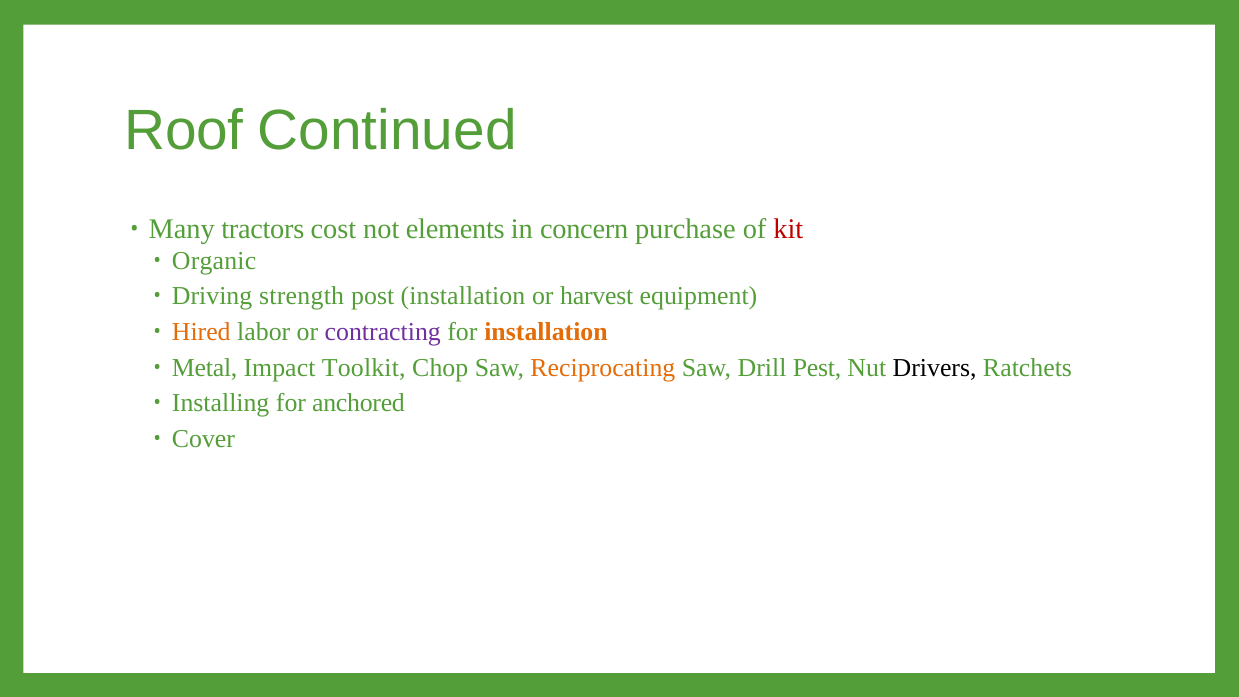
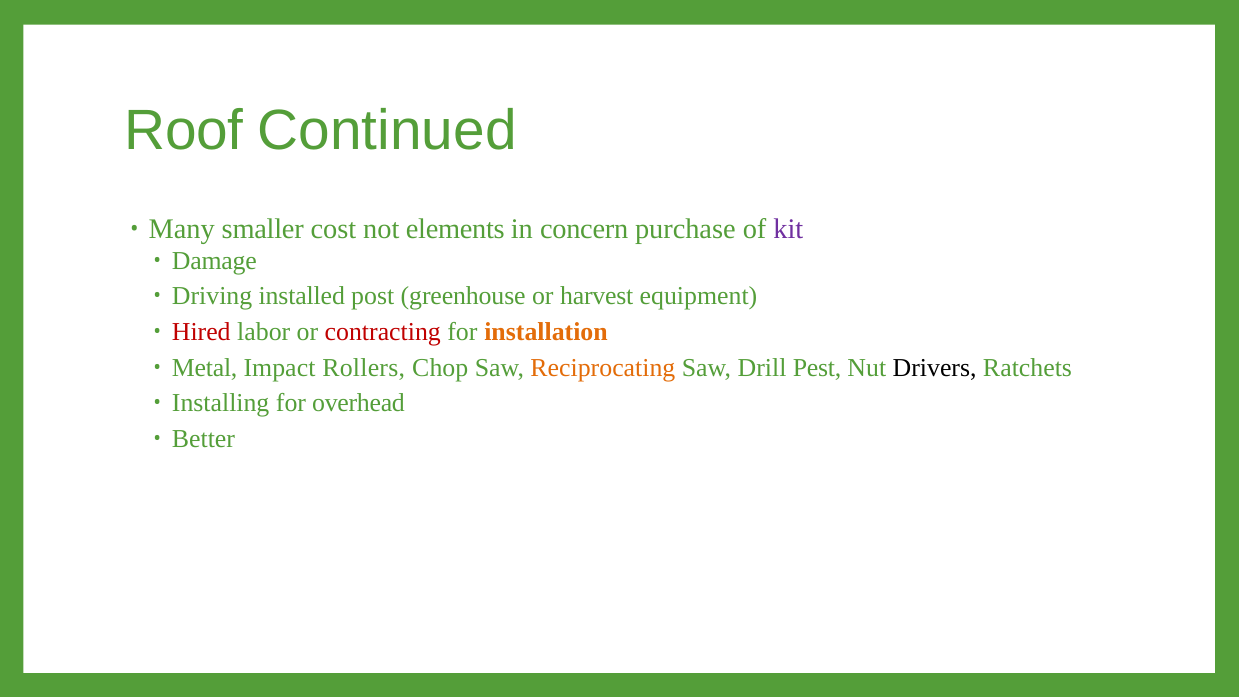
tractors: tractors -> smaller (263, 229)
kit colour: red -> purple (788, 229)
Organic: Organic -> Damage (214, 261)
strength: strength -> installed (302, 296)
post installation: installation -> greenhouse (463, 296)
Hired colour: orange -> red (201, 332)
contracting colour: purple -> red (383, 332)
Toolkit: Toolkit -> Rollers (364, 368)
anchored: anchored -> overhead (358, 403)
Cover: Cover -> Better (203, 439)
